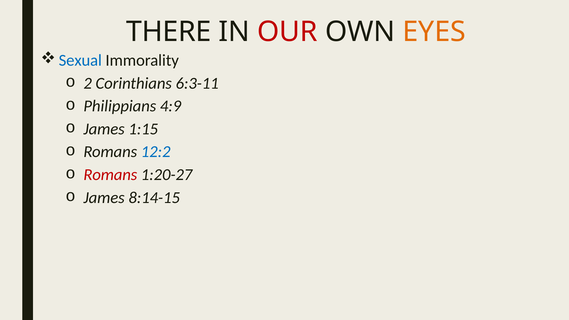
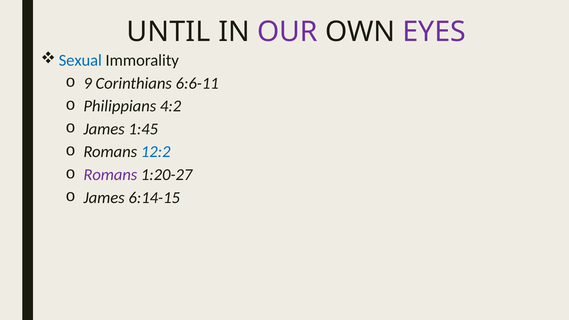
THERE: THERE -> UNTIL (168, 32)
OUR colour: red -> purple (287, 32)
EYES colour: orange -> purple (434, 32)
2: 2 -> 9 (88, 83)
6:3-11: 6:3-11 -> 6:6-11 (197, 83)
4:9: 4:9 -> 4:2 (171, 106)
1:15: 1:15 -> 1:45 (143, 129)
Romans colour: red -> purple (110, 175)
8:14-15: 8:14-15 -> 6:14-15 (154, 198)
